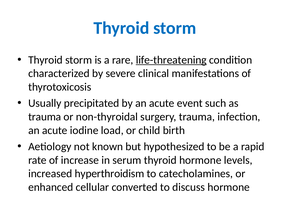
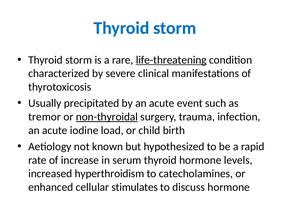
trauma: trauma -> tremor (45, 117)
non-thyroidal underline: none -> present (107, 117)
converted: converted -> stimulates (135, 187)
